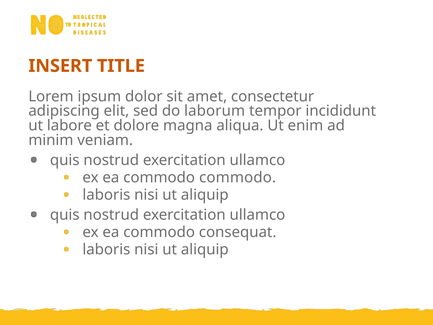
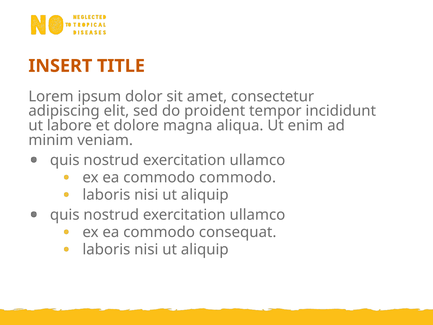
laborum: laborum -> proident (215, 111)
